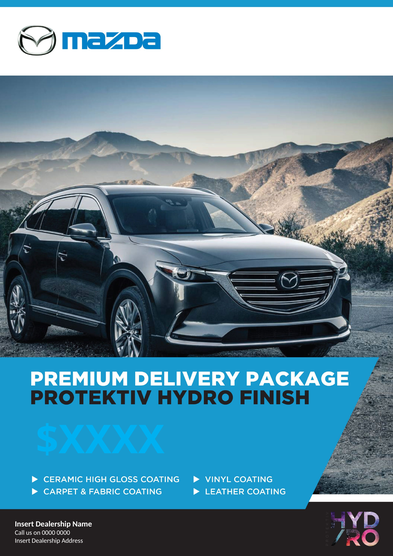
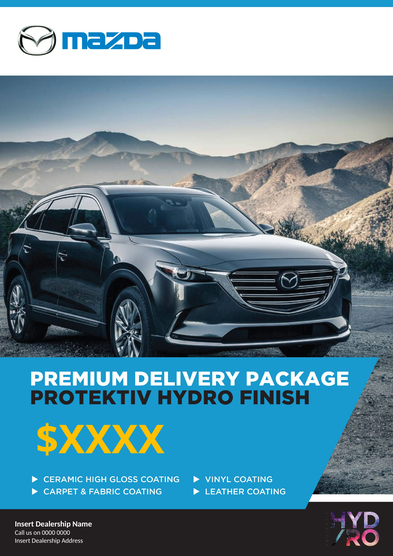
$XXXX colour: light blue -> yellow (100, 440)
